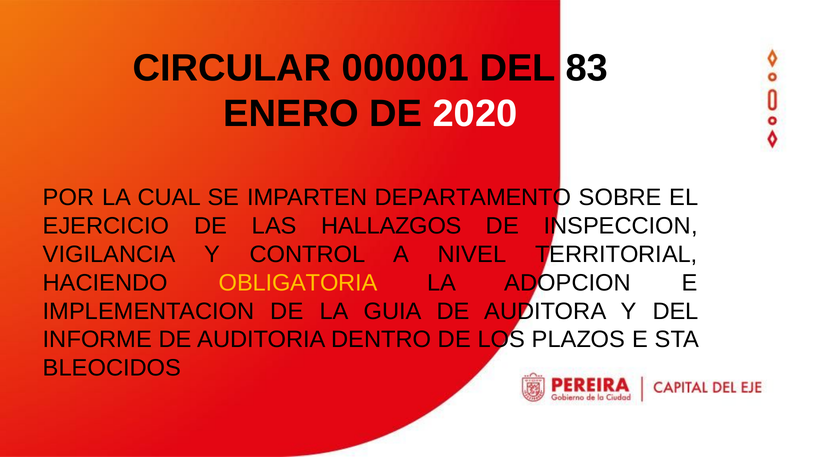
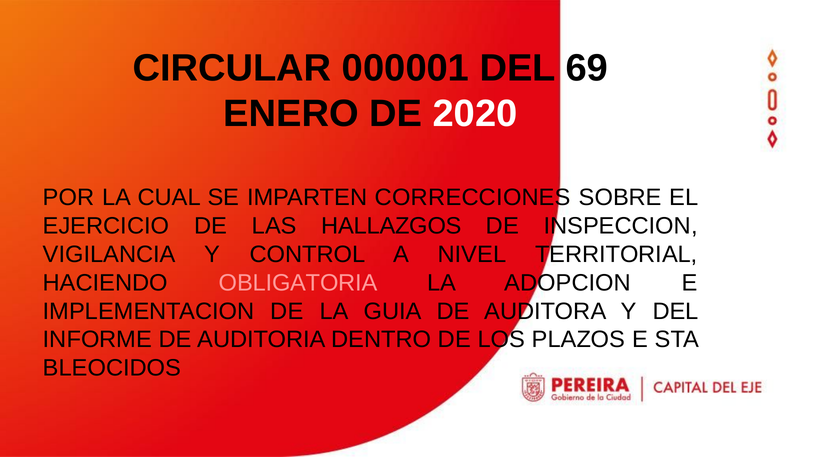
83: 83 -> 69 (587, 68)
DEPARTAMENTO: DEPARTAMENTO -> CORRECCIONES (473, 198)
OBLIGATORIA colour: yellow -> pink (298, 283)
